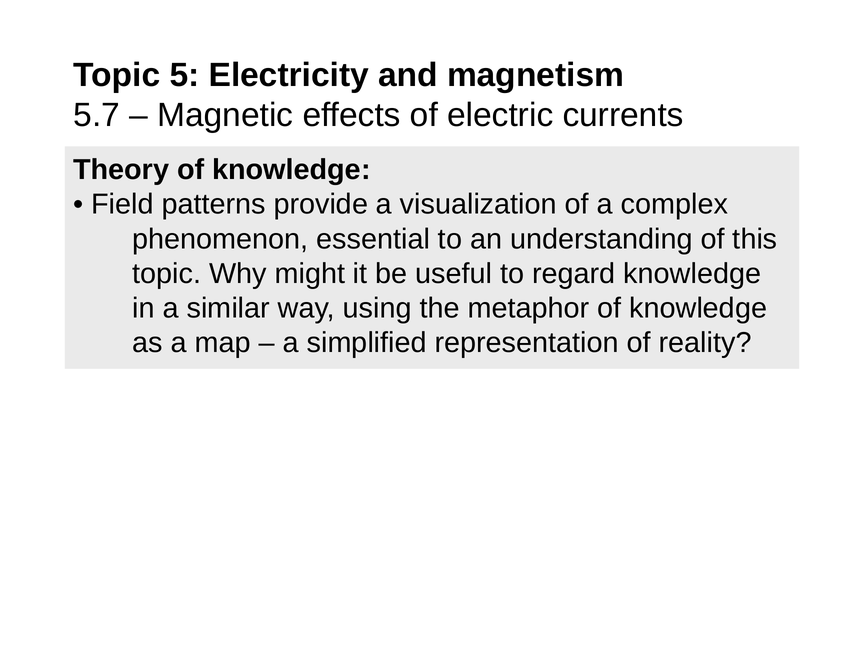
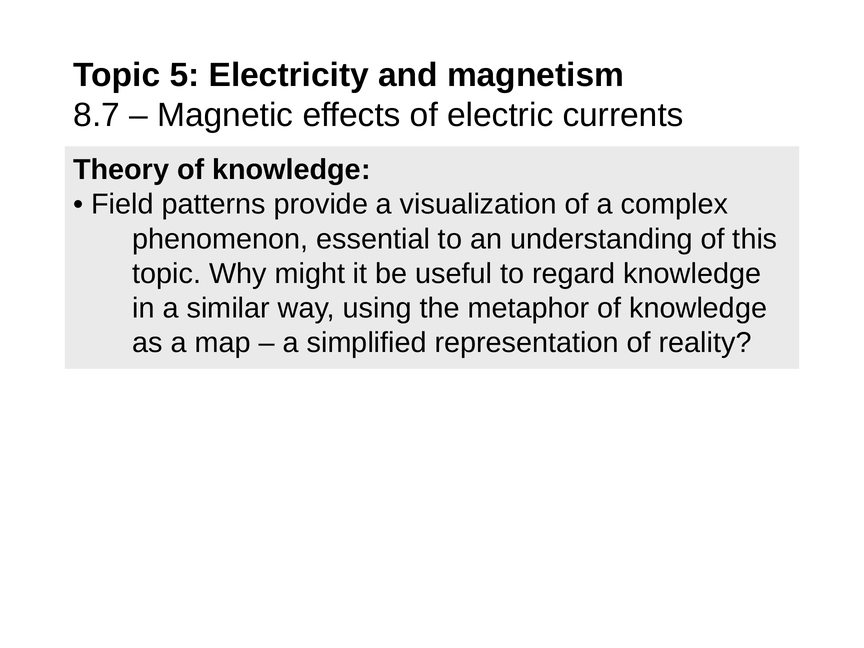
5.7: 5.7 -> 8.7 (97, 115)
